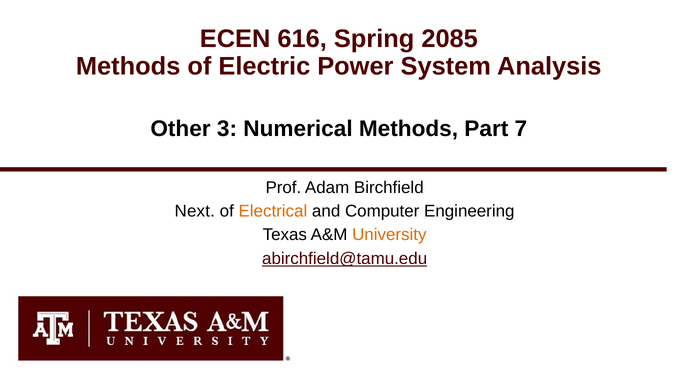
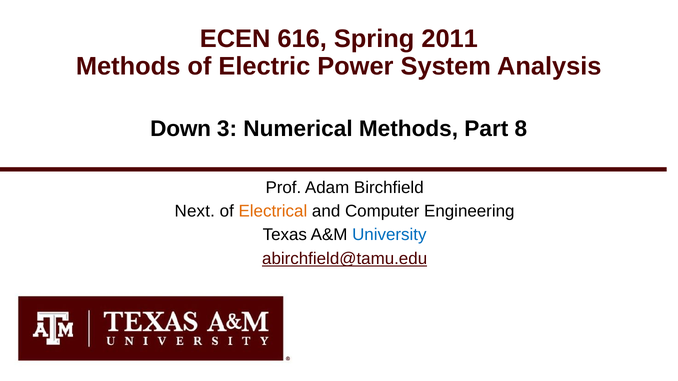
2085: 2085 -> 2011 (450, 39)
Other: Other -> Down (181, 129)
7: 7 -> 8 (521, 129)
University colour: orange -> blue (389, 235)
